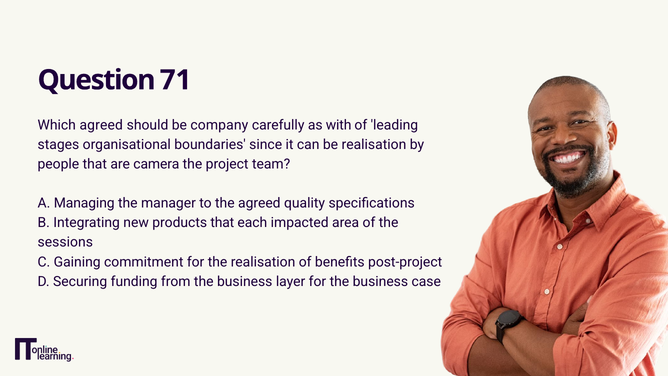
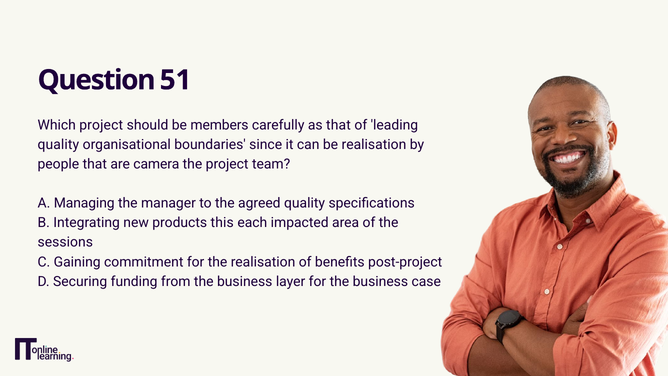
71: 71 -> 51 (176, 80)
Which agreed: agreed -> project (101, 125)
company: company -> members (219, 125)
as with: with -> that (338, 125)
stages: stages -> quality (58, 145)
products that: that -> this (222, 223)
